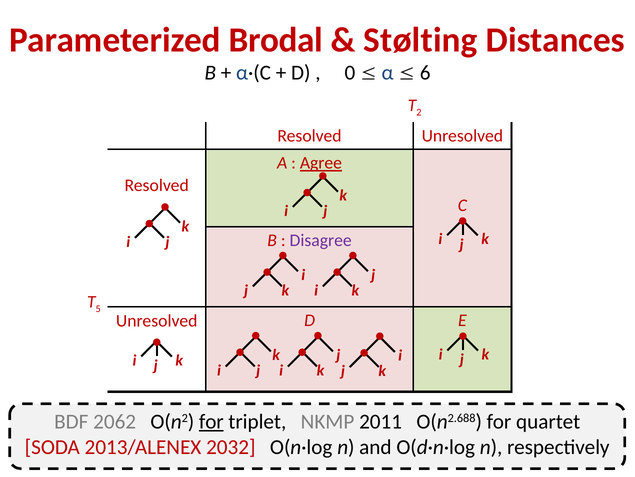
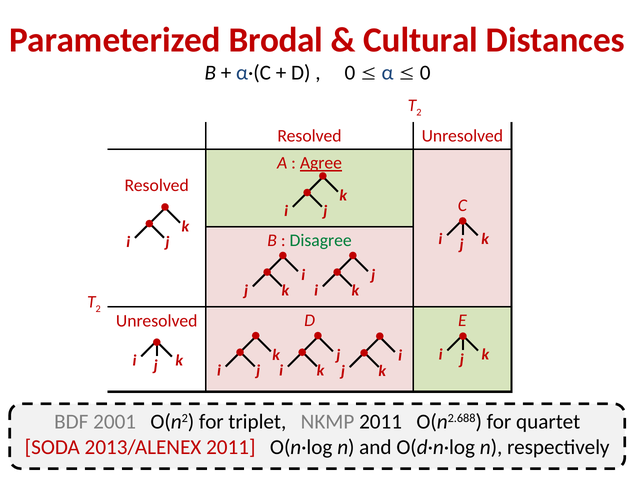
Stølting: Stølting -> Cultural (421, 40)
6: 6 -> 0 (425, 73)
Disagree colour: purple -> green (321, 240)
5: 5 -> 2 (98, 308)
2062: 2062 -> 2001 (115, 421)
for underline: present -> none (211, 421)
2013/ALENEX 2032: 2032 -> 2011 (231, 446)
